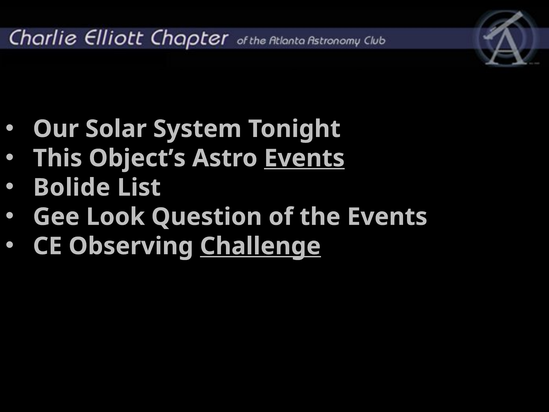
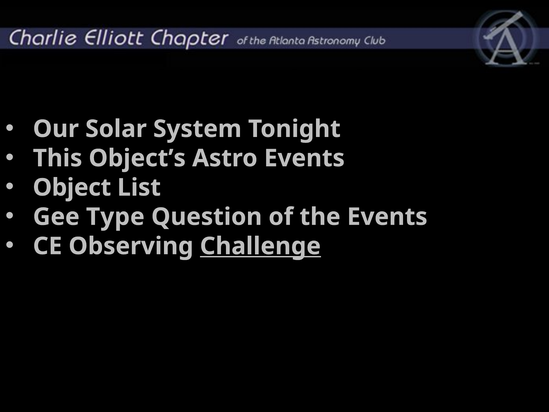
Events underline: present -> none (304, 158)
Bolide: Bolide -> Object (72, 187)
Look: Look -> Type (115, 217)
